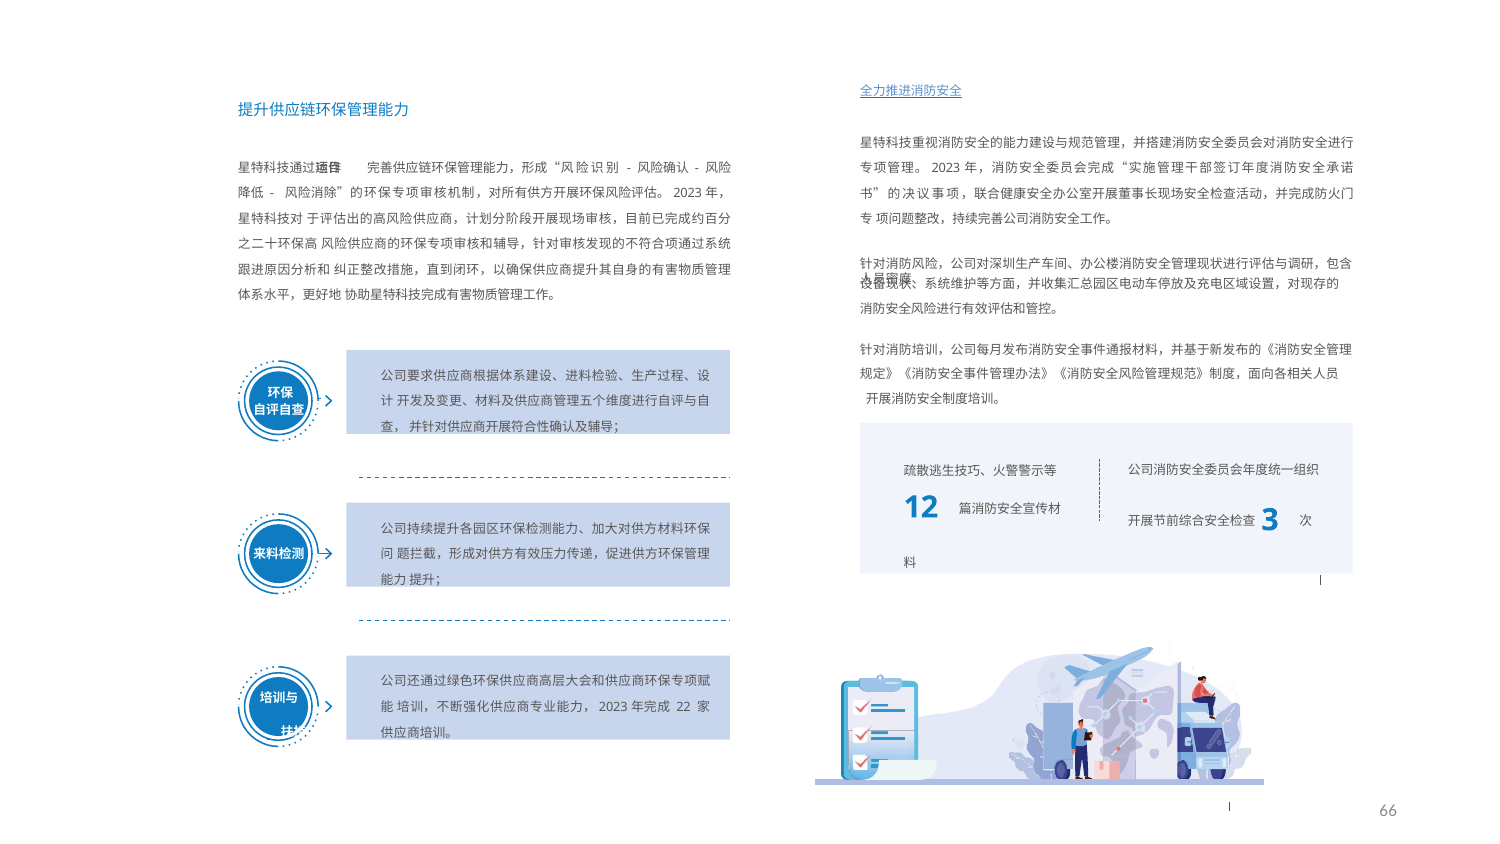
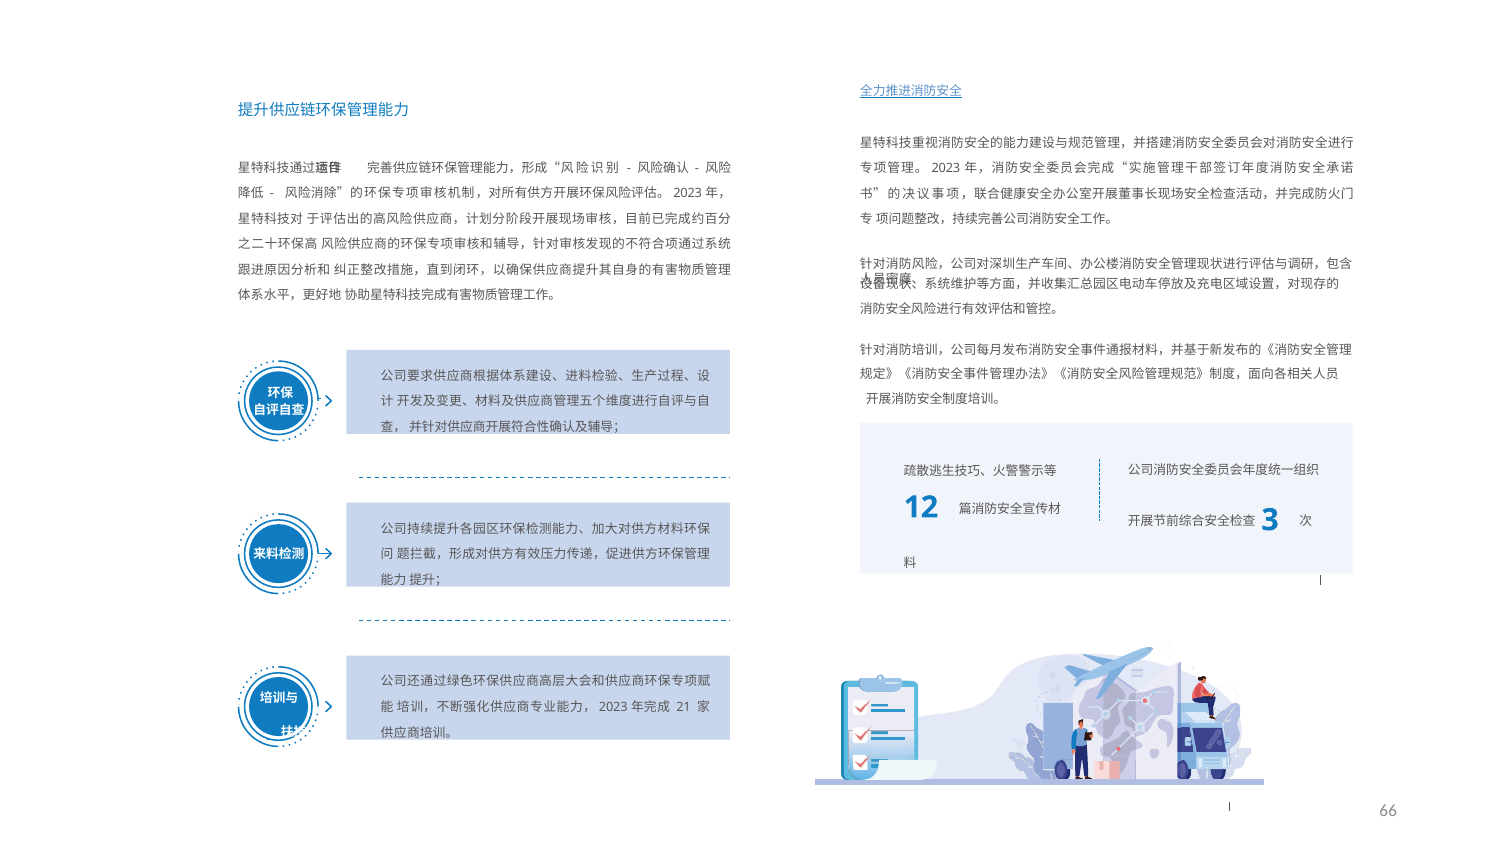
22: 22 -> 21 (684, 707)
